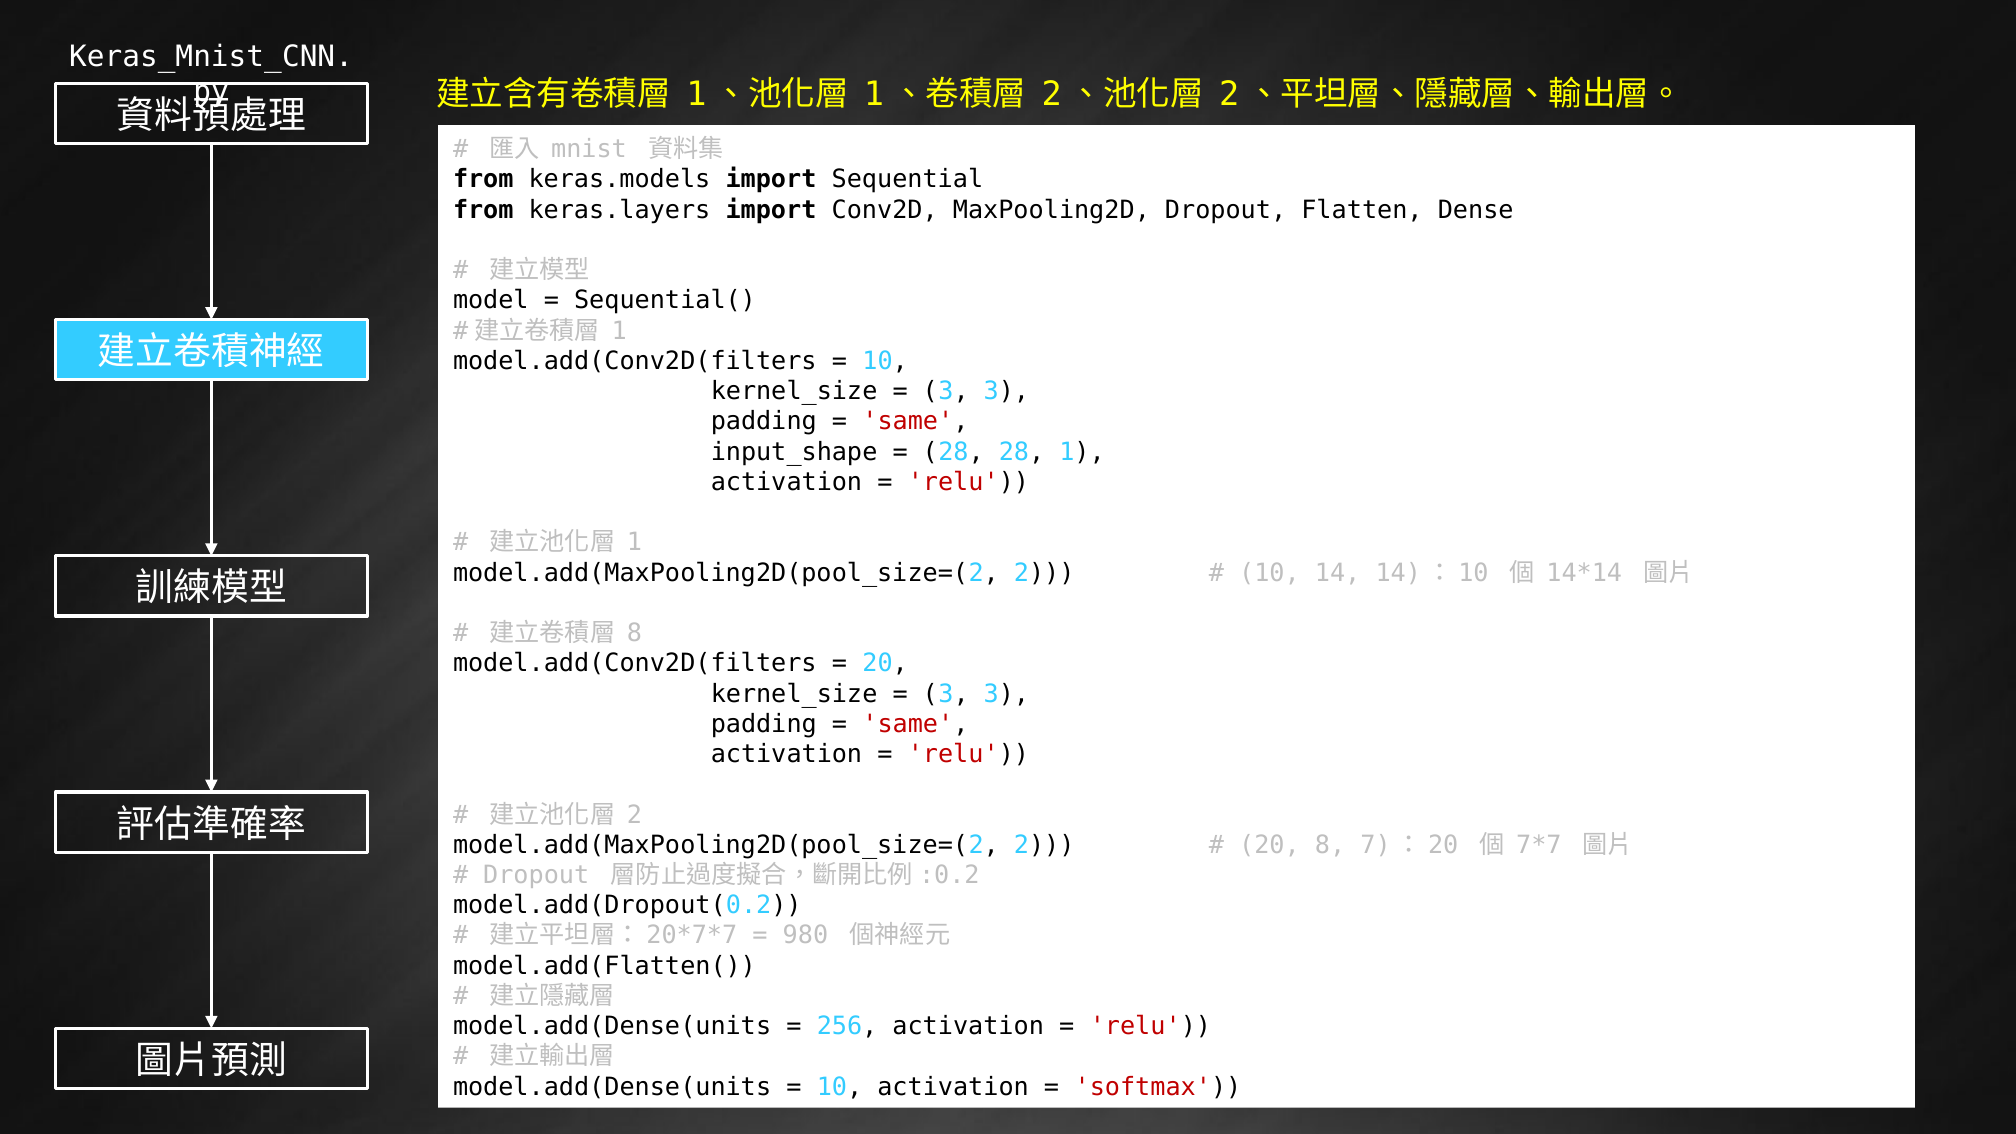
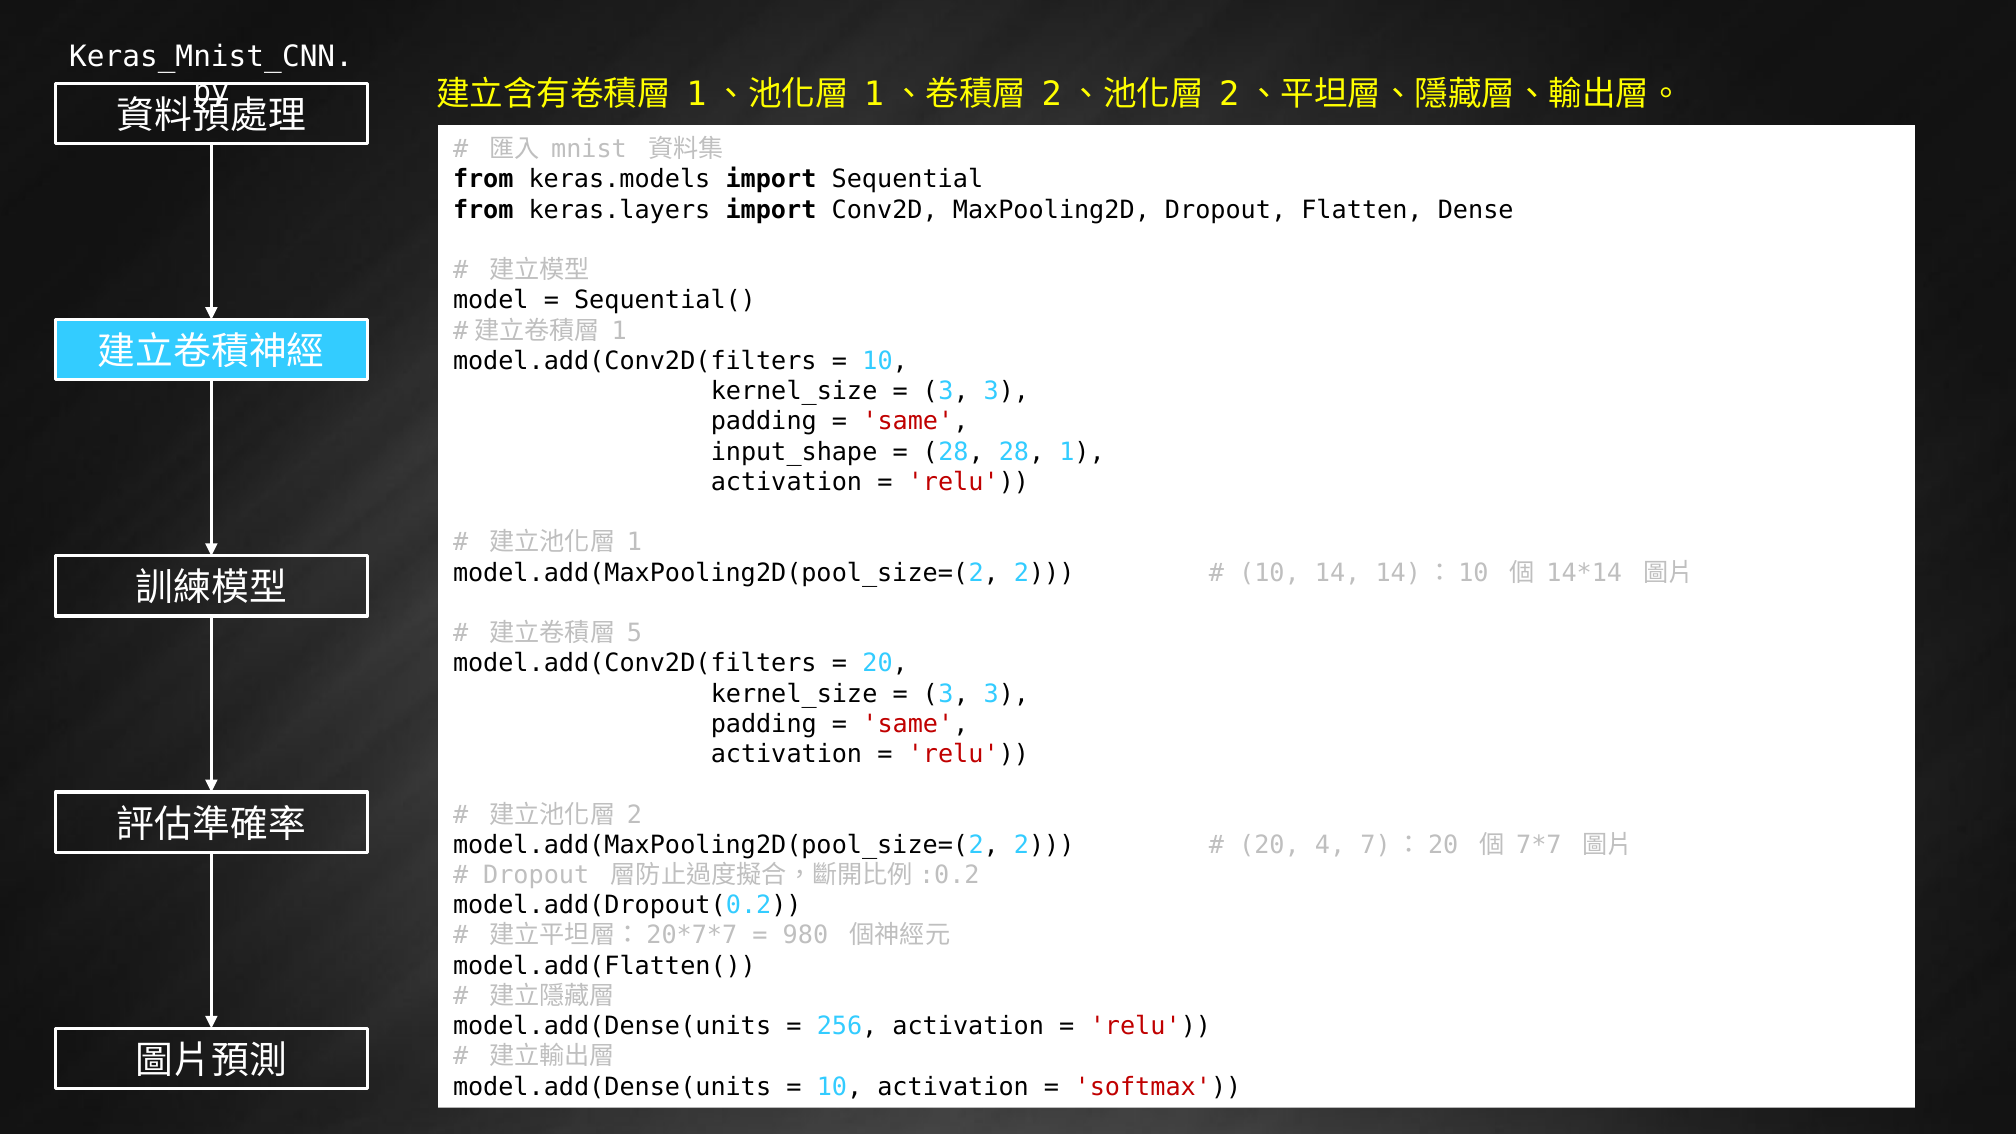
8: 8 -> 5 (634, 633)
20 8: 8 -> 4 (1330, 845)
